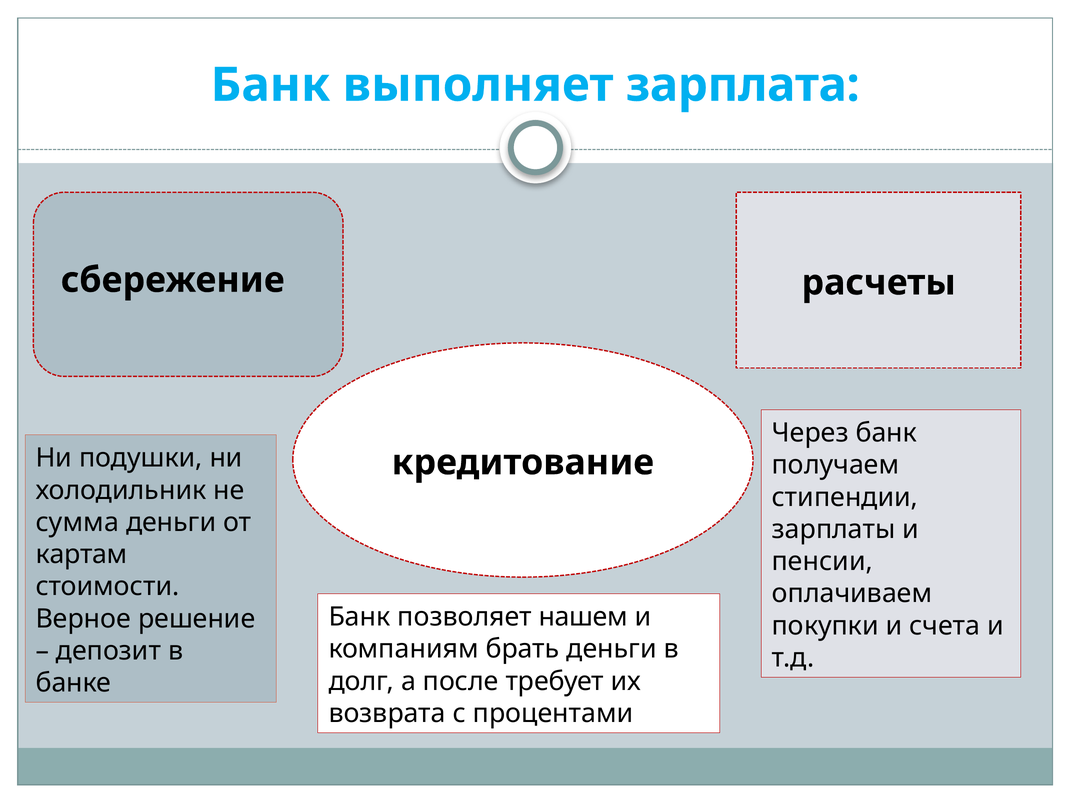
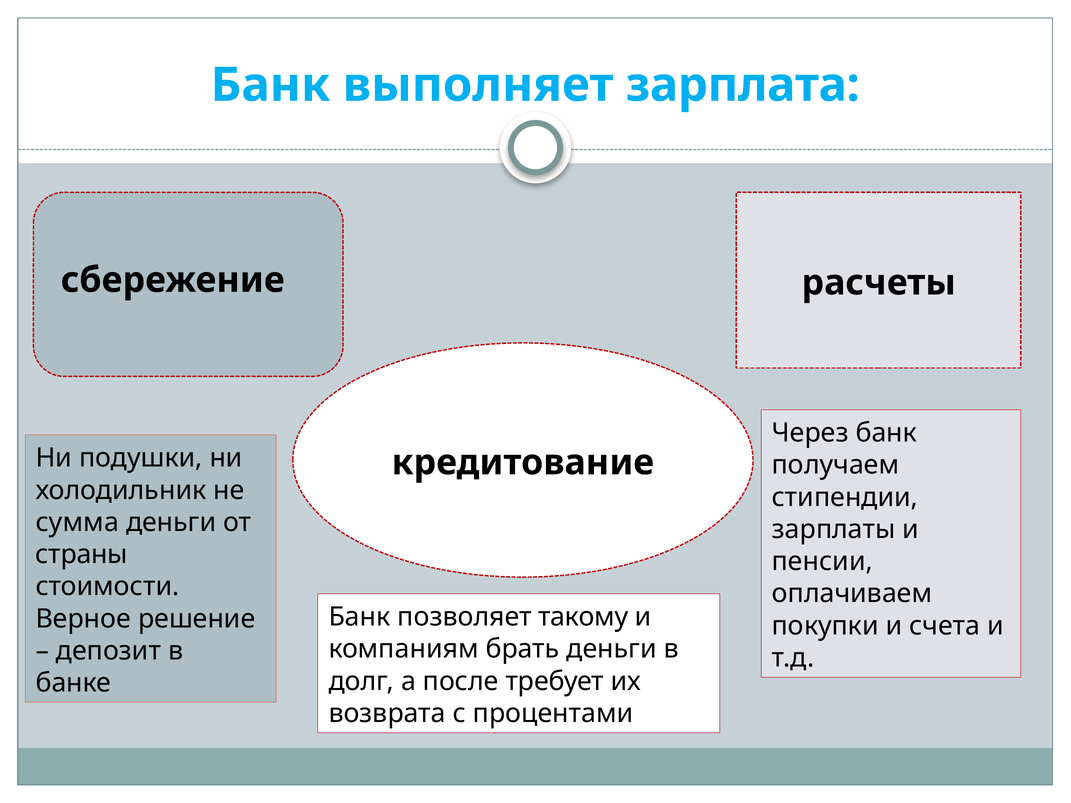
картам: картам -> страны (82, 555)
нашем: нашем -> такому (583, 617)
